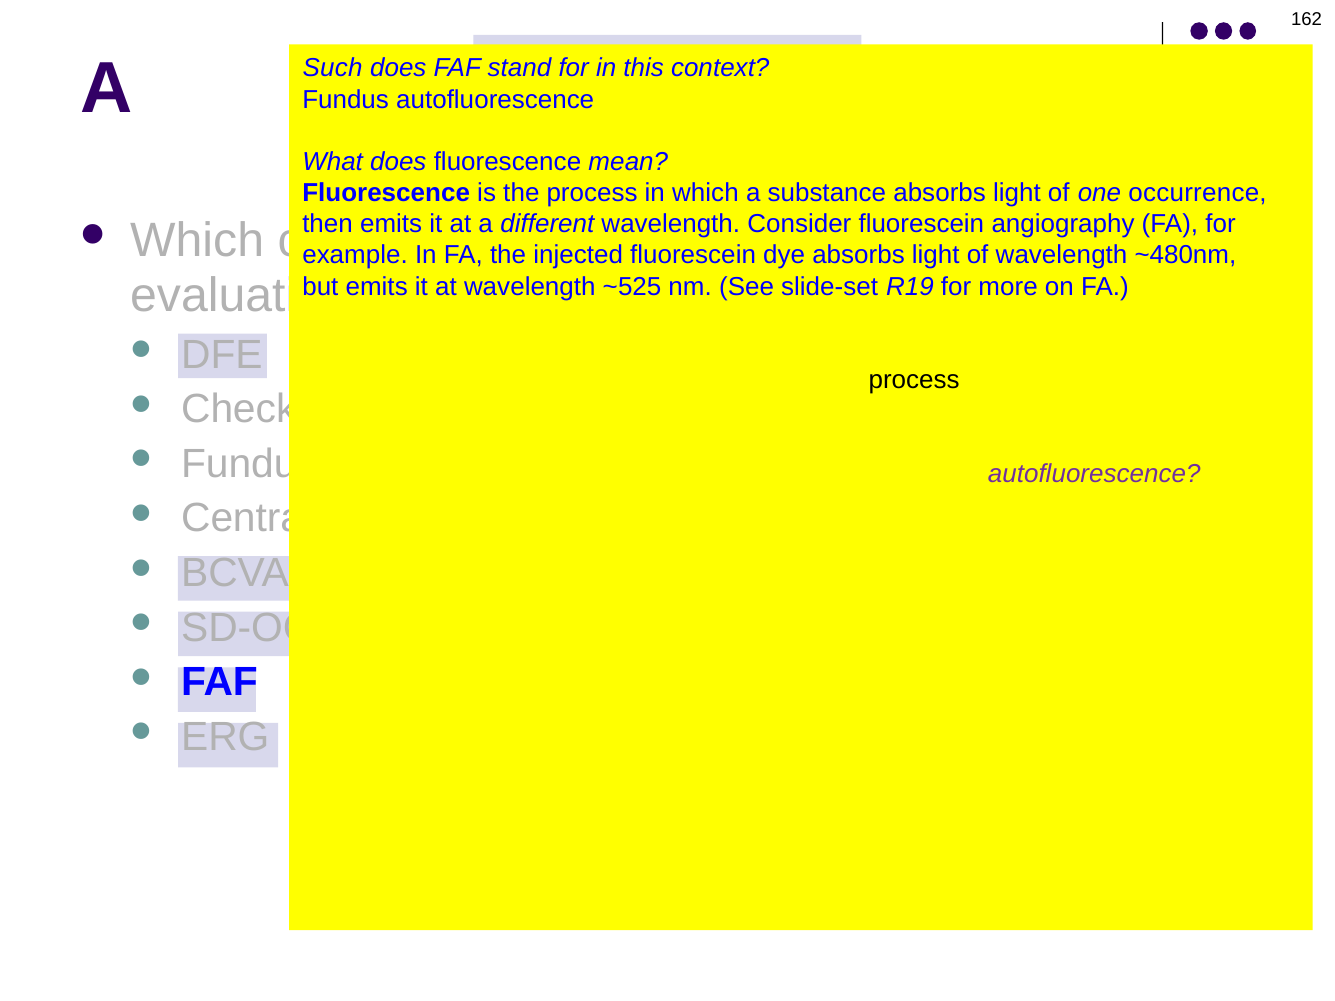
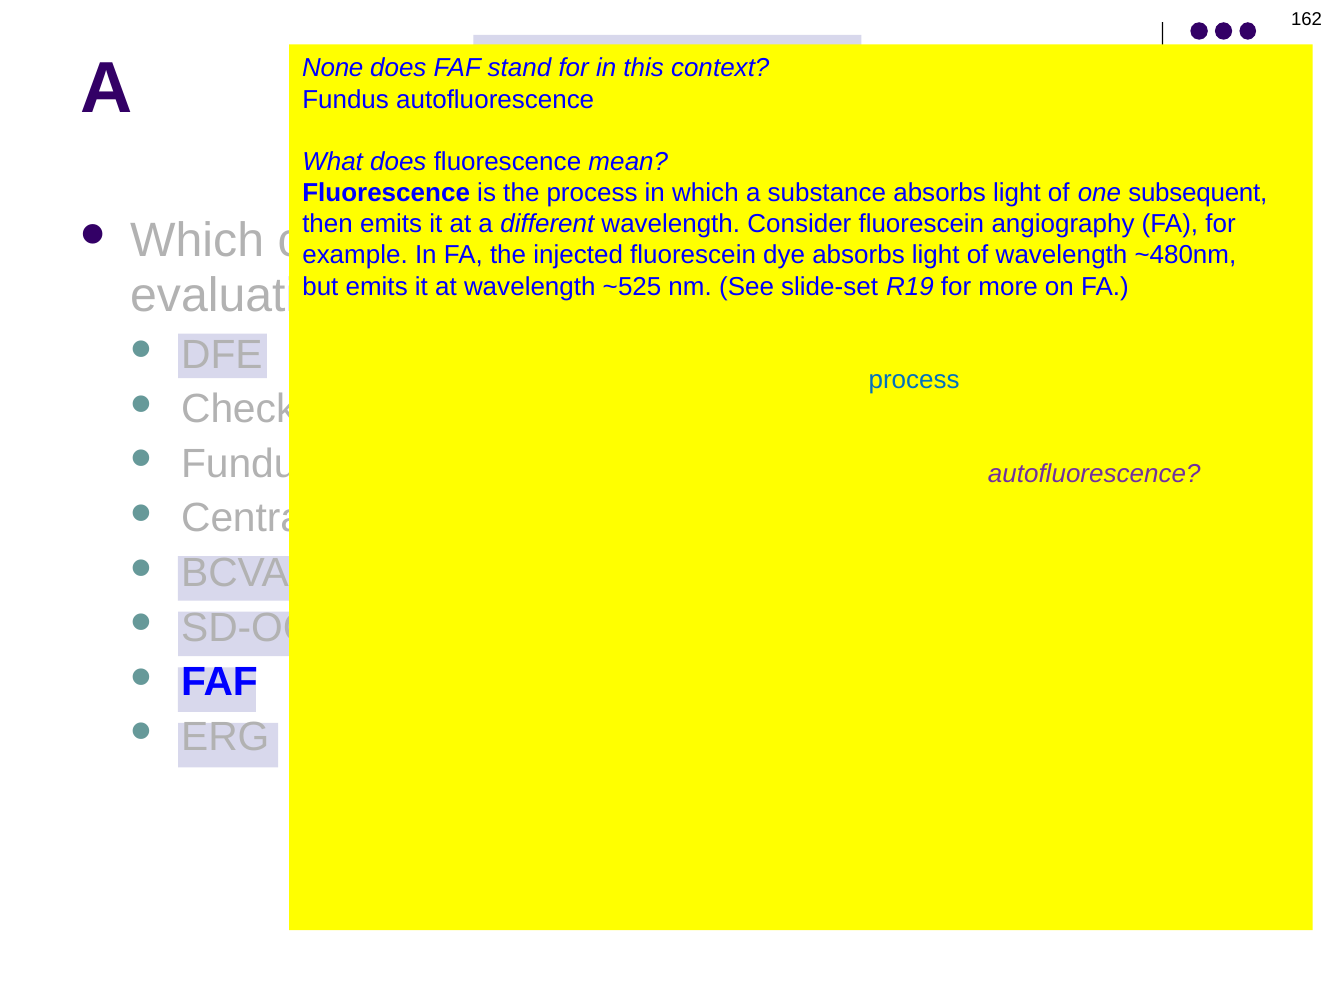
Such: Such -> None (333, 68)
one occurrence: occurrence -> subsequent (1198, 193)
process colour: black -> blue (914, 380)
